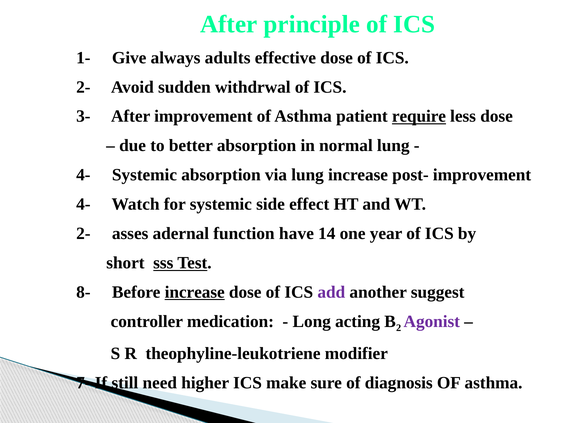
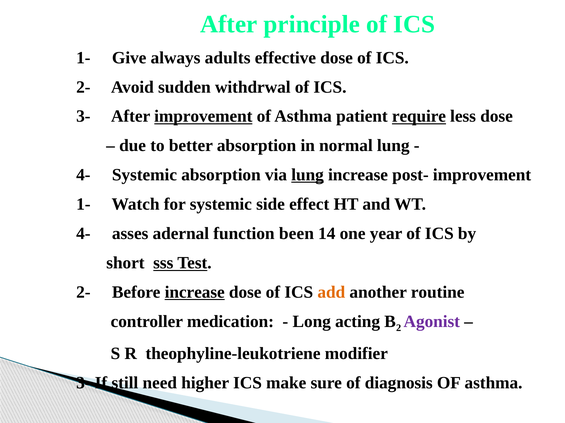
improvement underline: none -> present (203, 117)
lung underline: none -> present (308, 175)
4-: 4- -> 1- (83, 205)
2-: 2- -> 4- (83, 234)
have: have -> been (296, 234)
8-: 8- -> 2- (83, 293)
add colour: purple -> orange (331, 293)
suggest: suggest -> routine (438, 293)
7-: 7- -> 3- (83, 383)
